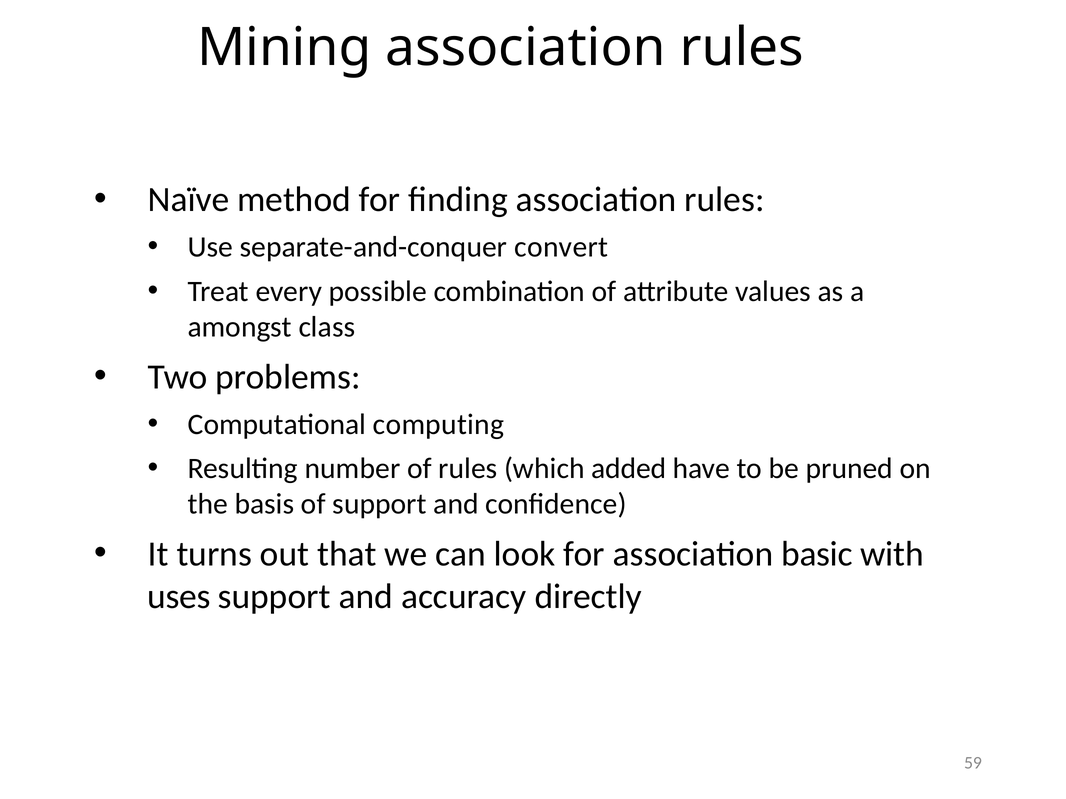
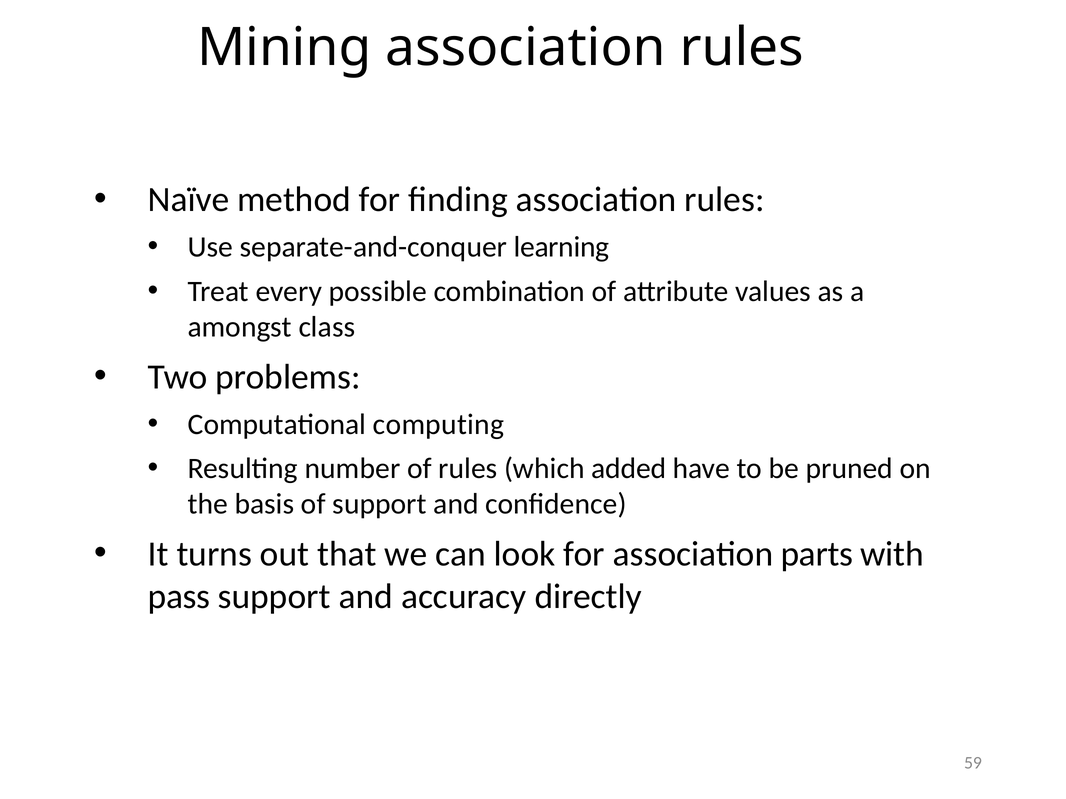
convert: convert -> learning (562, 247)
basic: basic -> parts (817, 554)
uses: uses -> pass (179, 597)
